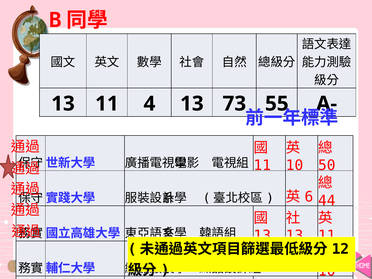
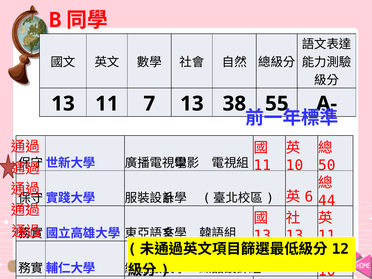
4: 4 -> 7 (149, 104)
73: 73 -> 38 (234, 104)
